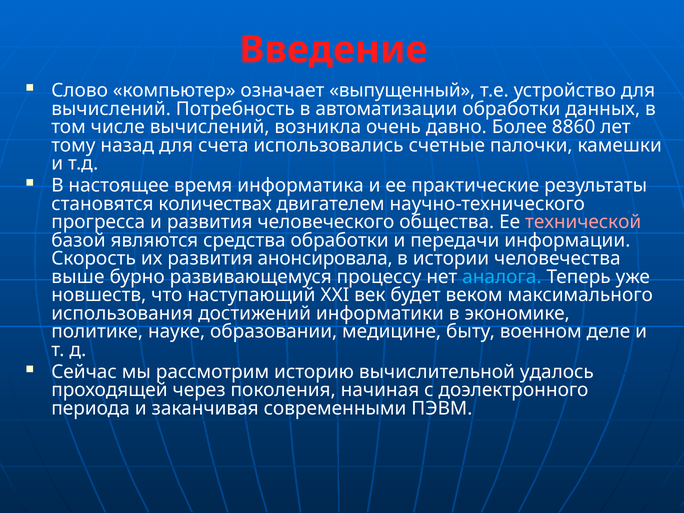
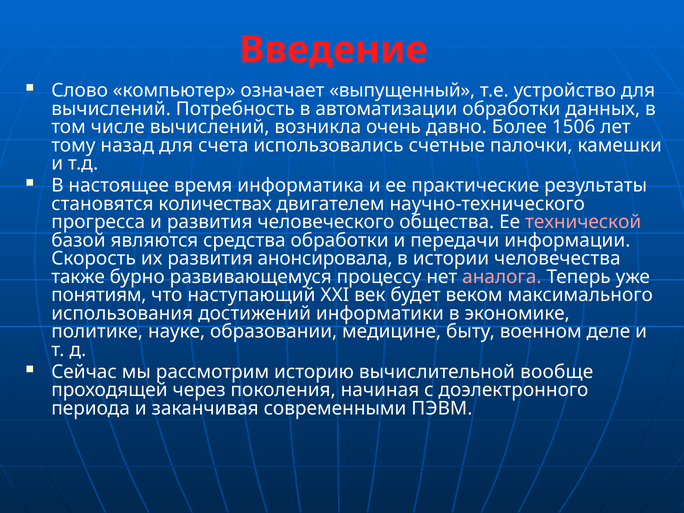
8860: 8860 -> 1506 (574, 127)
выше: выше -> также (78, 277)
аналога colour: light blue -> pink (502, 277)
новшеств: новшеств -> понятиям (99, 295)
удалось: удалось -> вообще (557, 372)
